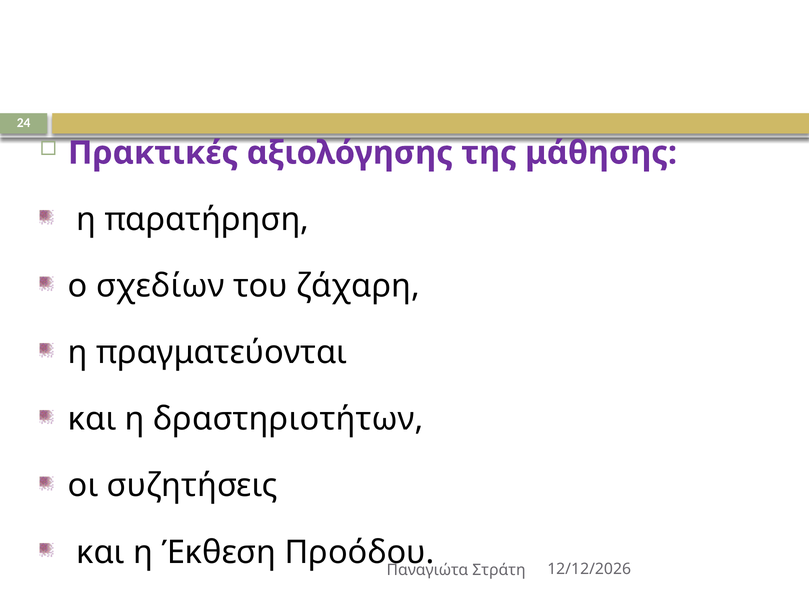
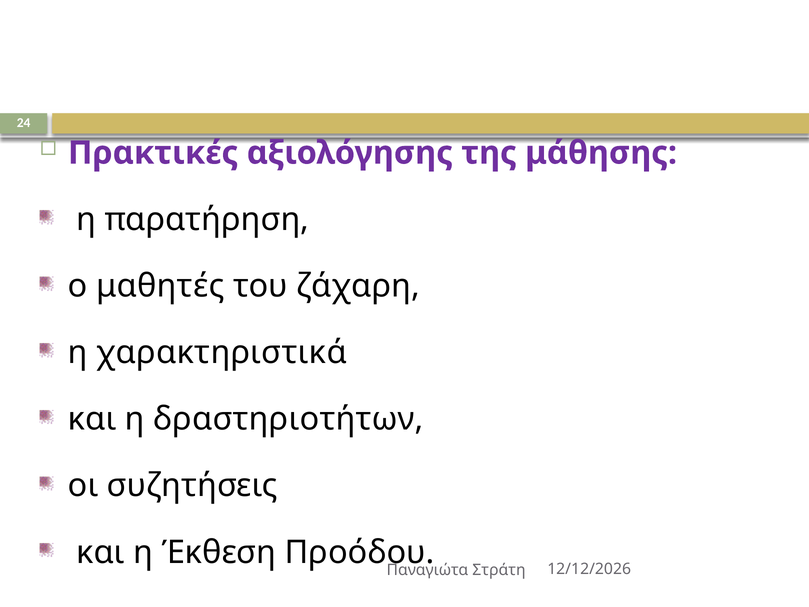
σχεδίων: σχεδίων -> μαθητές (160, 286)
πραγματεύονται: πραγματεύονται -> χαρακτηριστικά (222, 352)
